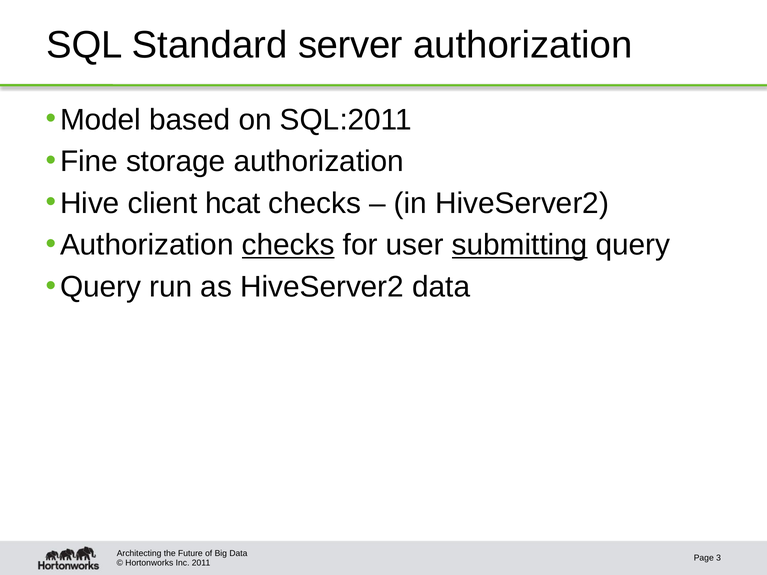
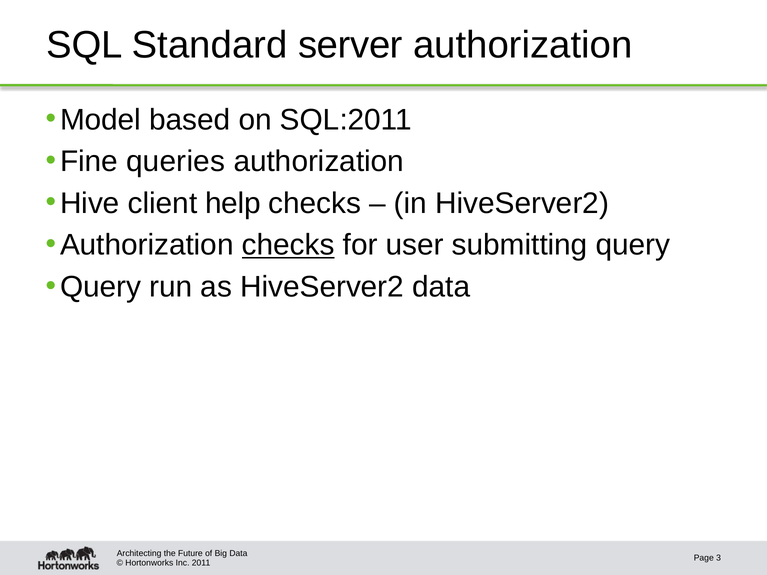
storage: storage -> queries (176, 162)
hcat: hcat -> help (233, 203)
submitting underline: present -> none (520, 245)
